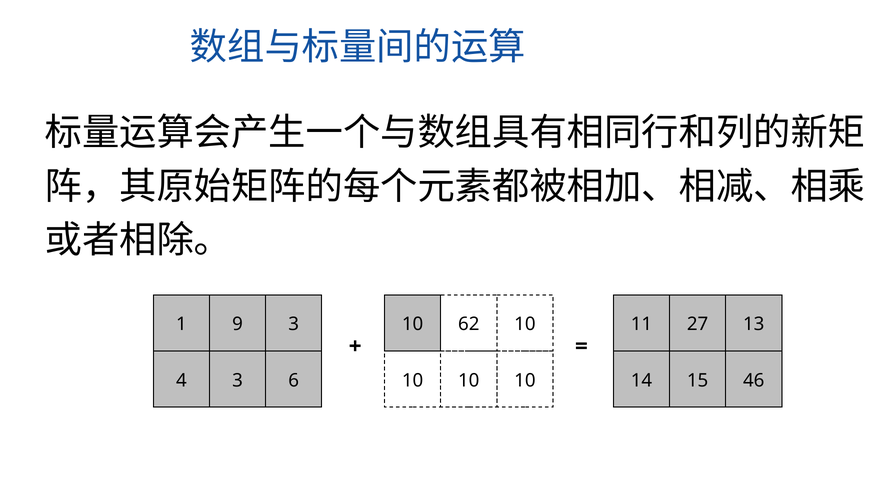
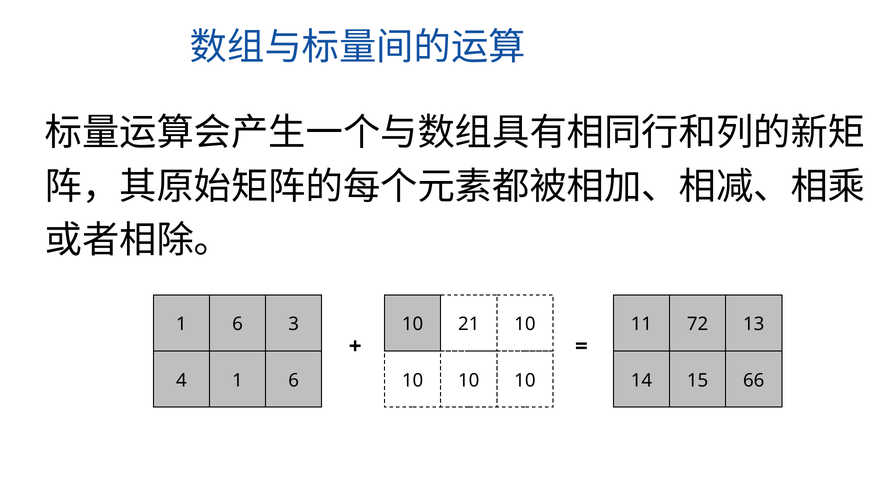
9: 9 -> 6 (237, 324)
62: 62 -> 21 (469, 324)
27: 27 -> 72 (698, 324)
4 3: 3 -> 1 (237, 380)
46: 46 -> 66 (754, 380)
